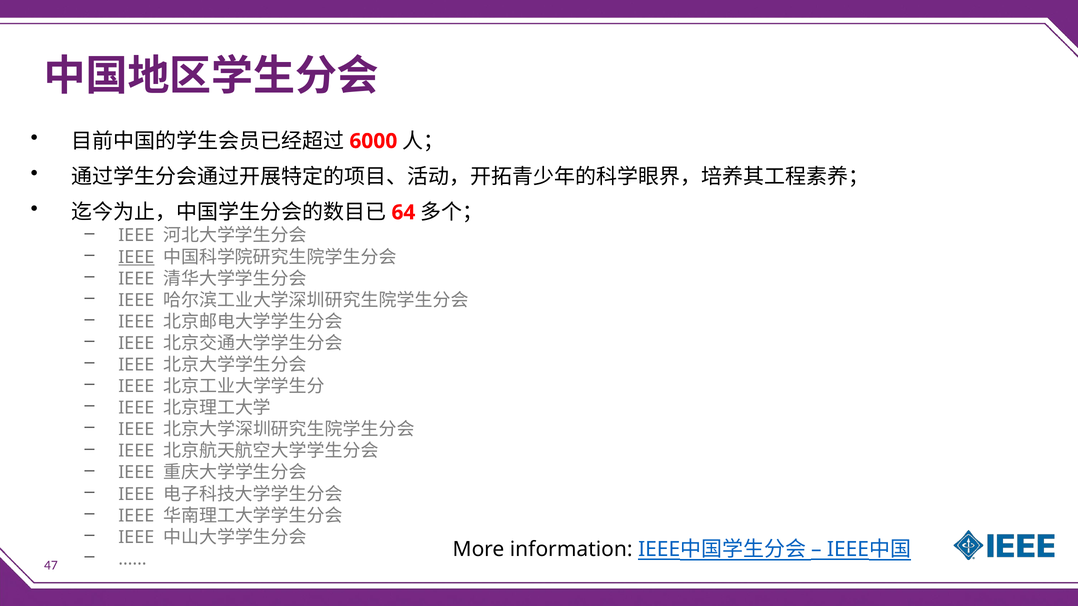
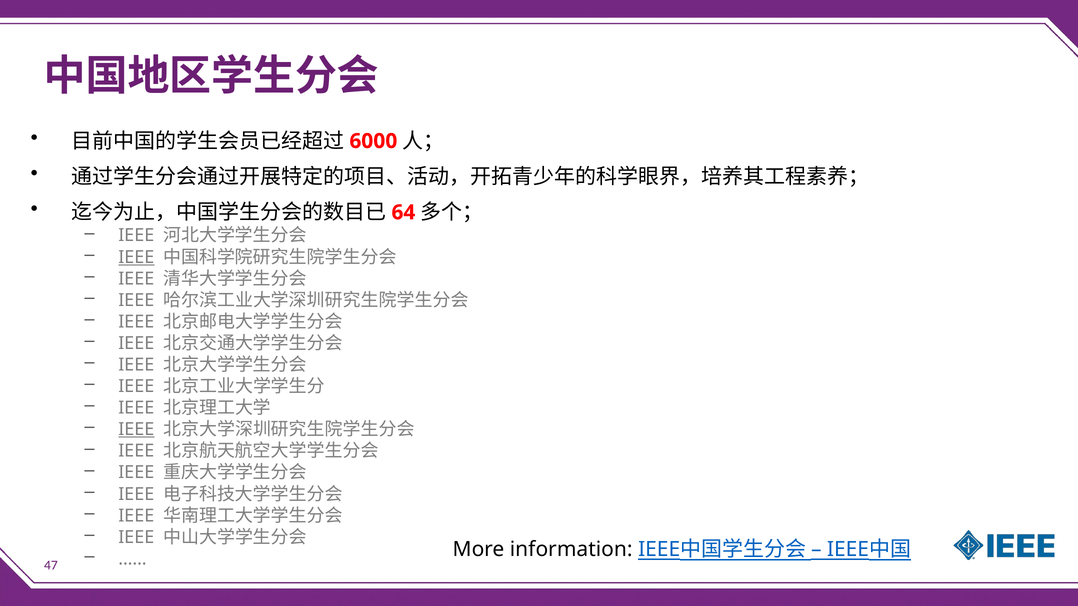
IEEE underline: none -> present (136, 430)
